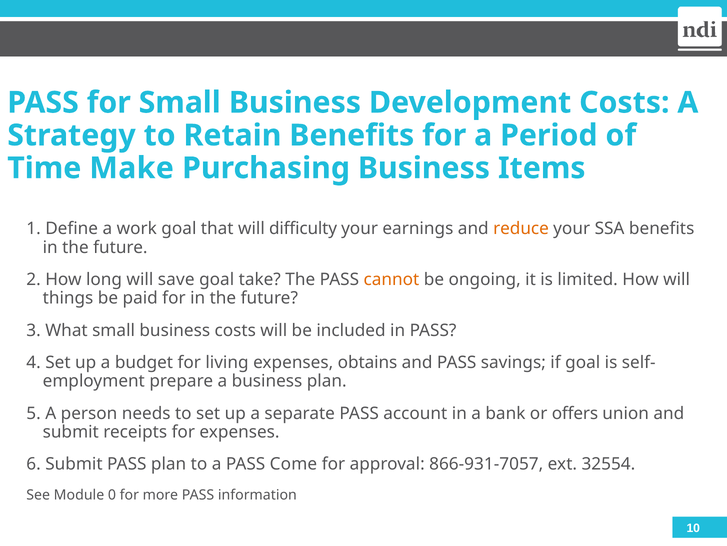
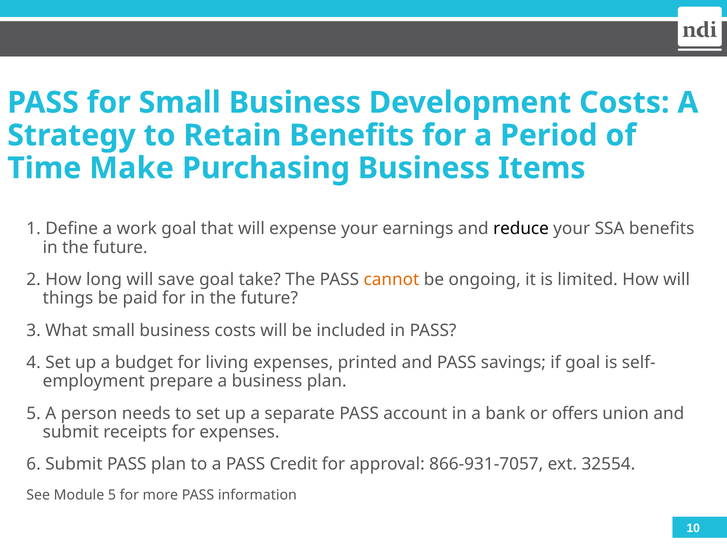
difficulty: difficulty -> expense (303, 228)
reduce colour: orange -> black (521, 228)
obtains: obtains -> printed (367, 362)
Come: Come -> Credit (294, 464)
Module 0: 0 -> 5 (112, 494)
